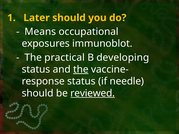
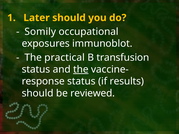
Means: Means -> Somily (40, 32)
developing: developing -> transfusion (123, 58)
needle: needle -> results (127, 81)
reviewed underline: present -> none (93, 93)
